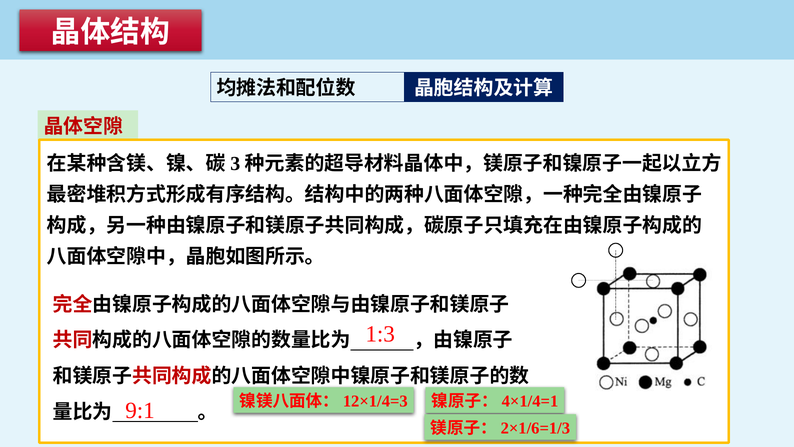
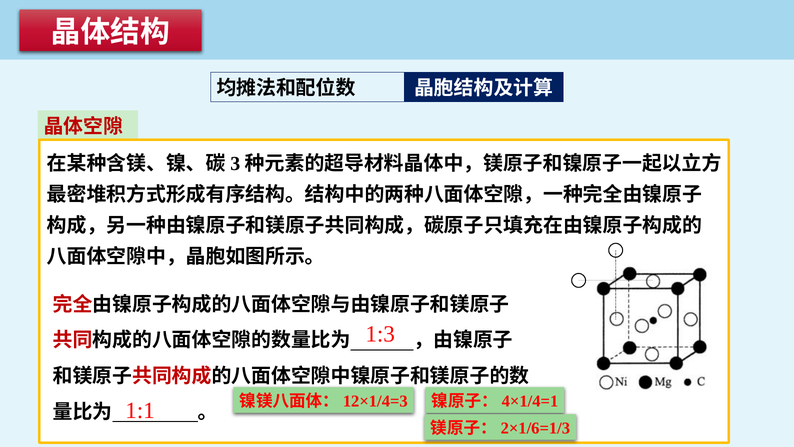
9:1: 9:1 -> 1:1 (140, 410)
